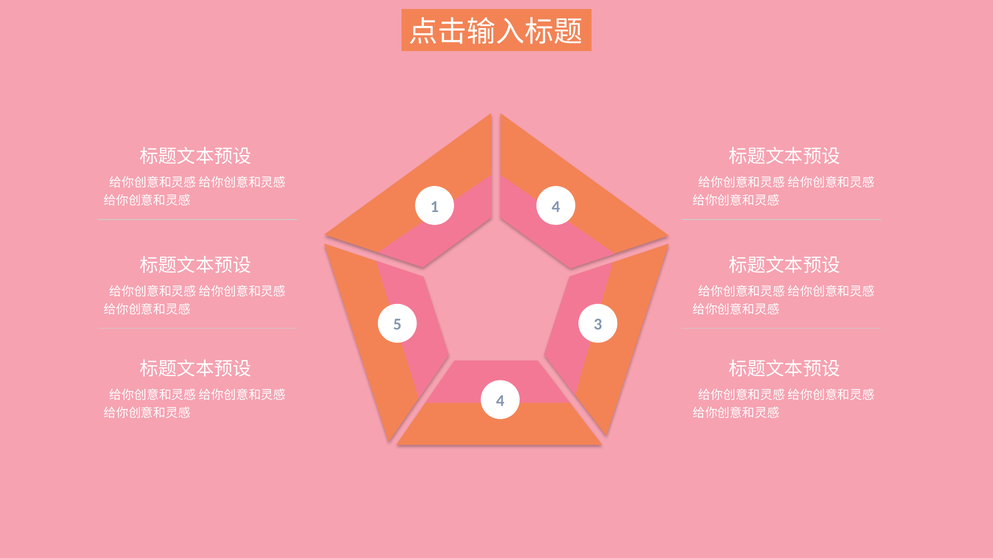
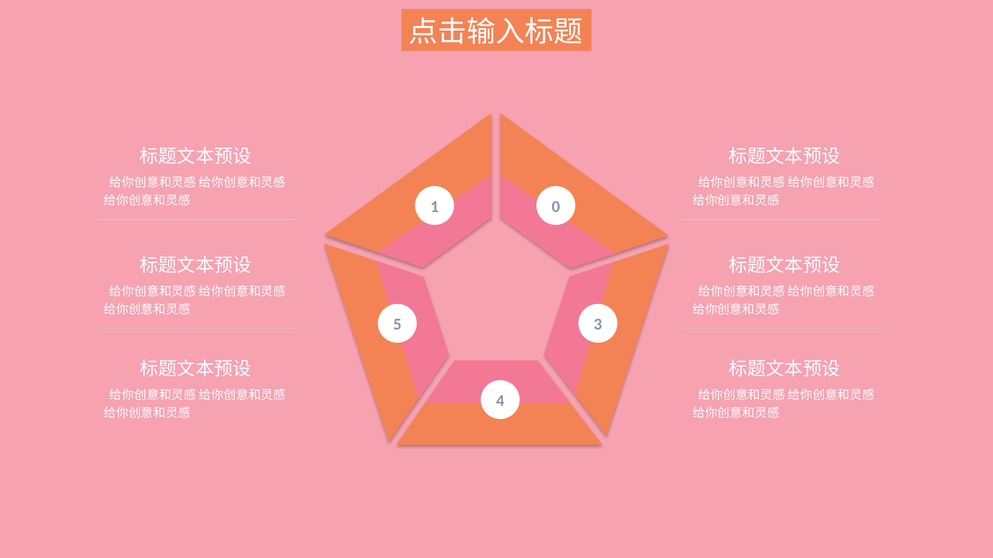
1 4: 4 -> 0 (556, 207)
